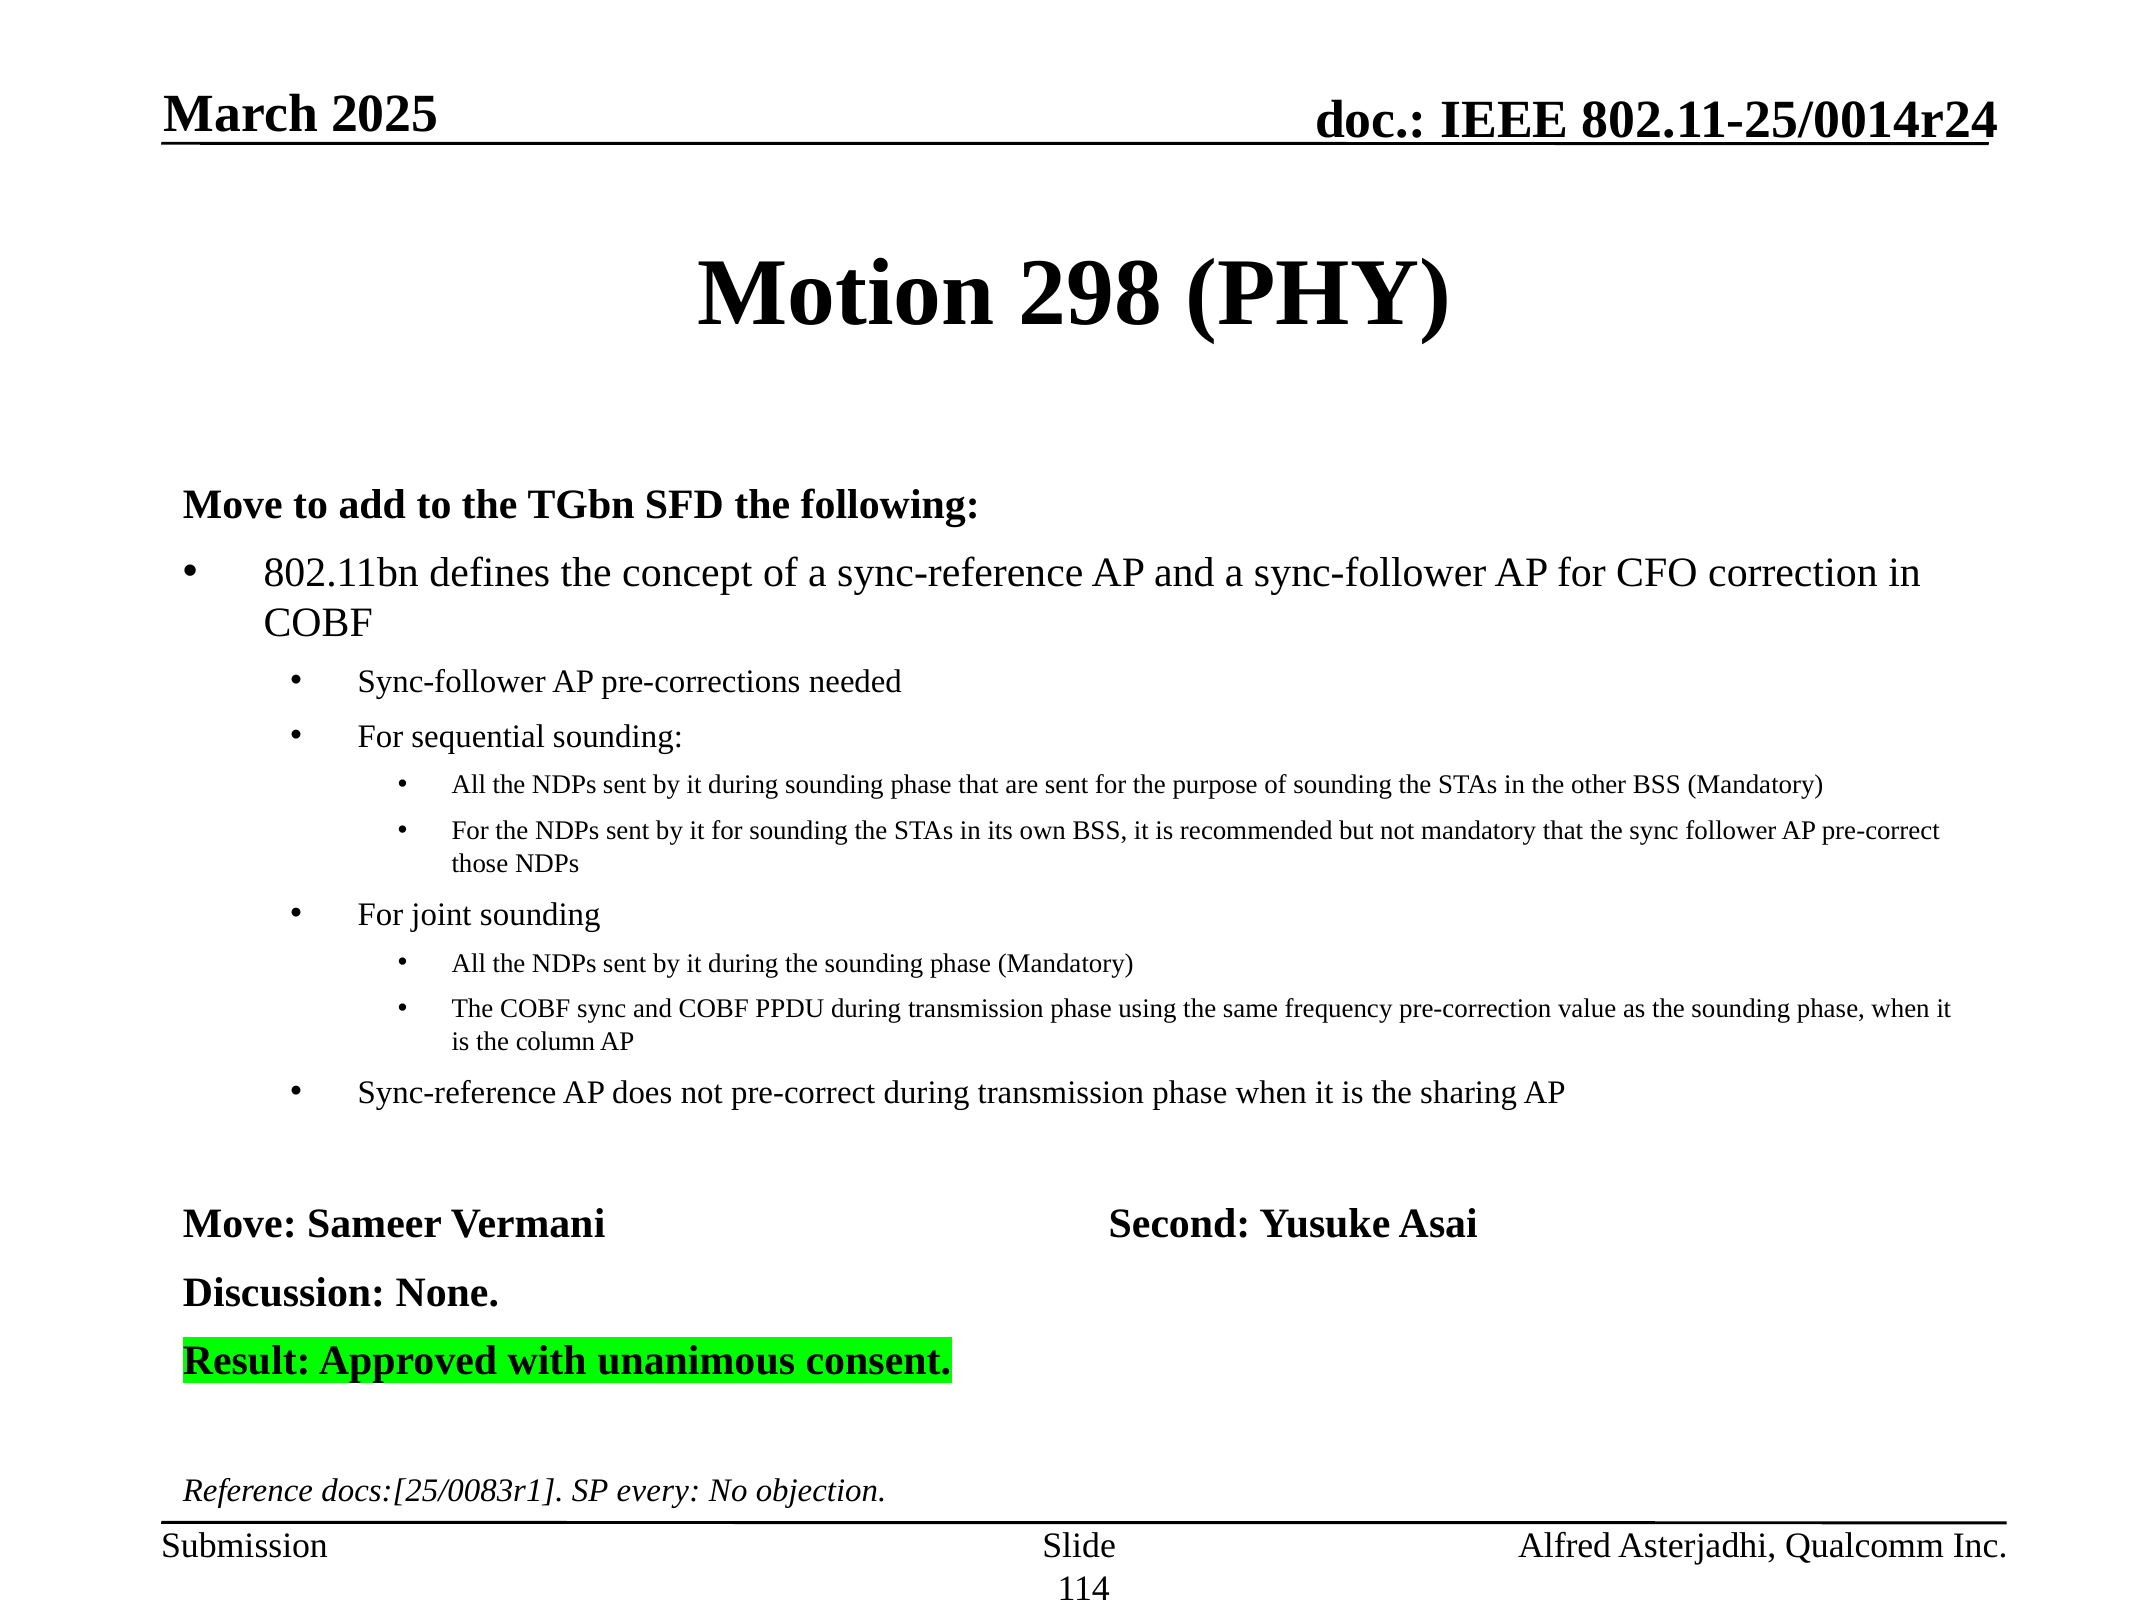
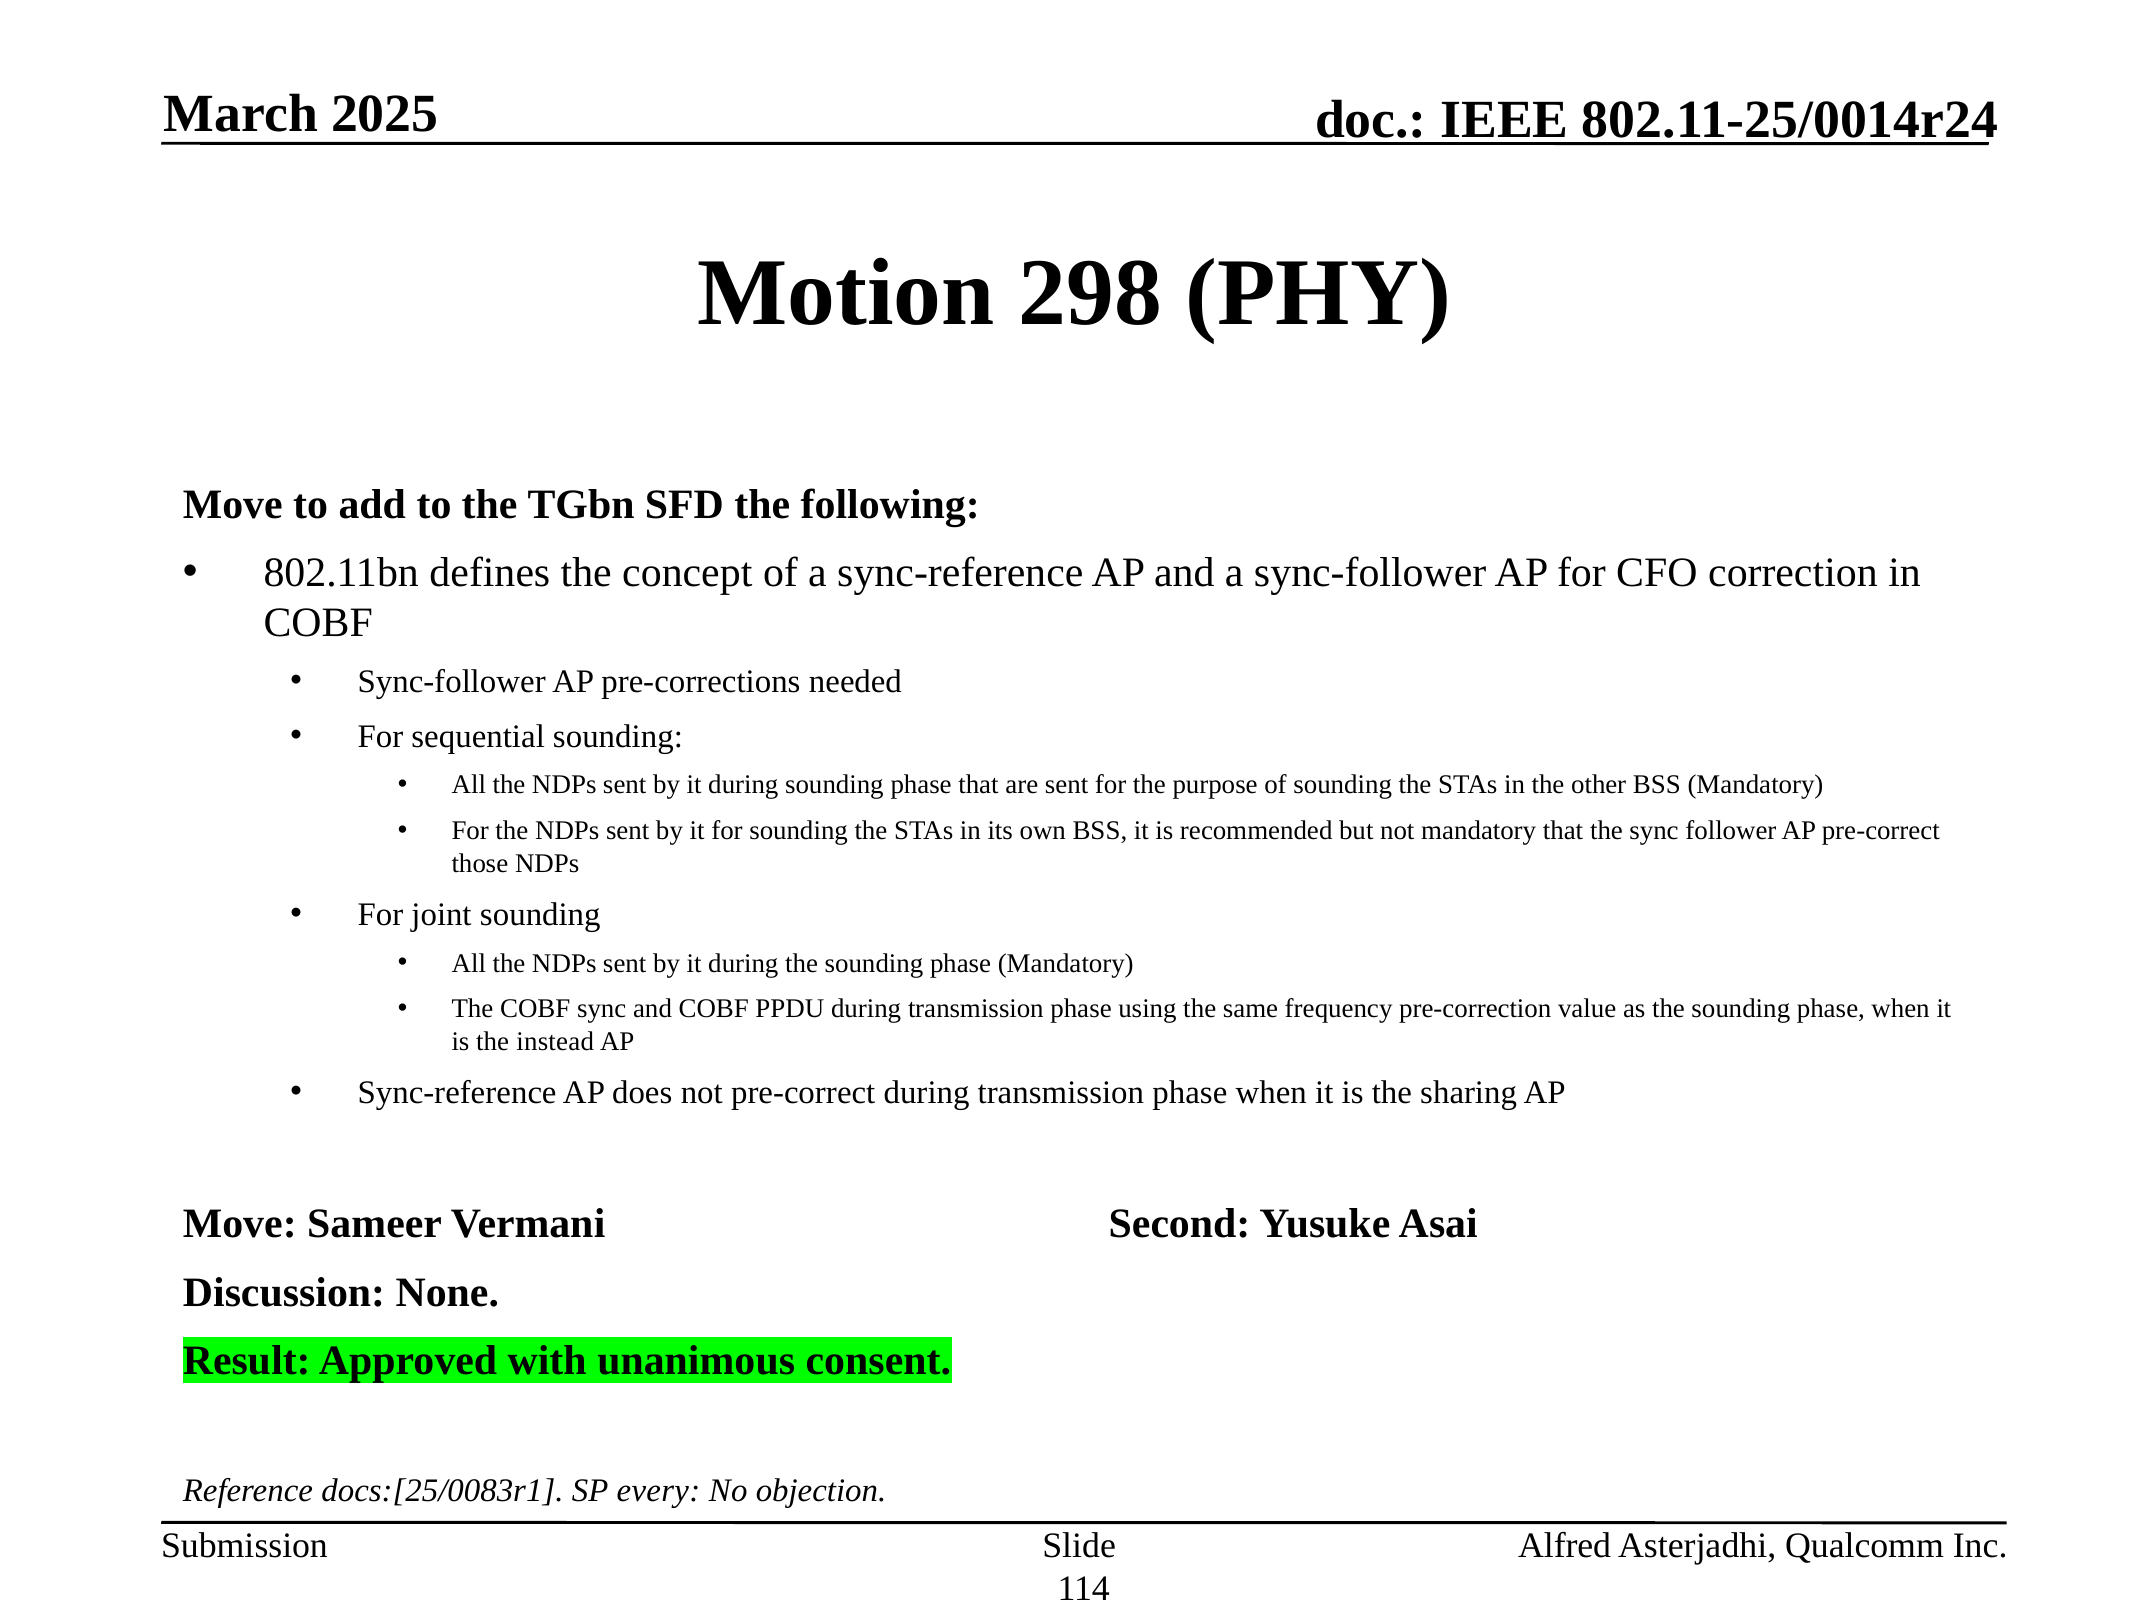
column: column -> instead (555, 1042)
